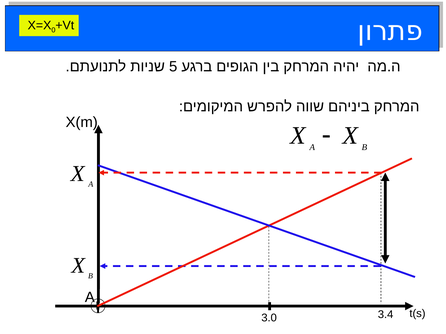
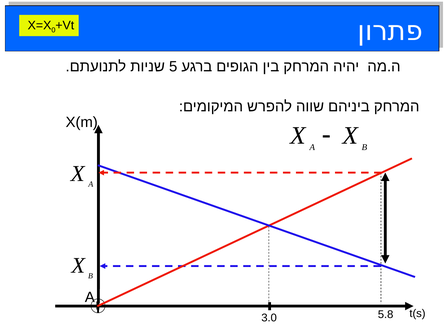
3.4: 3.4 -> 5.8 (386, 315)
